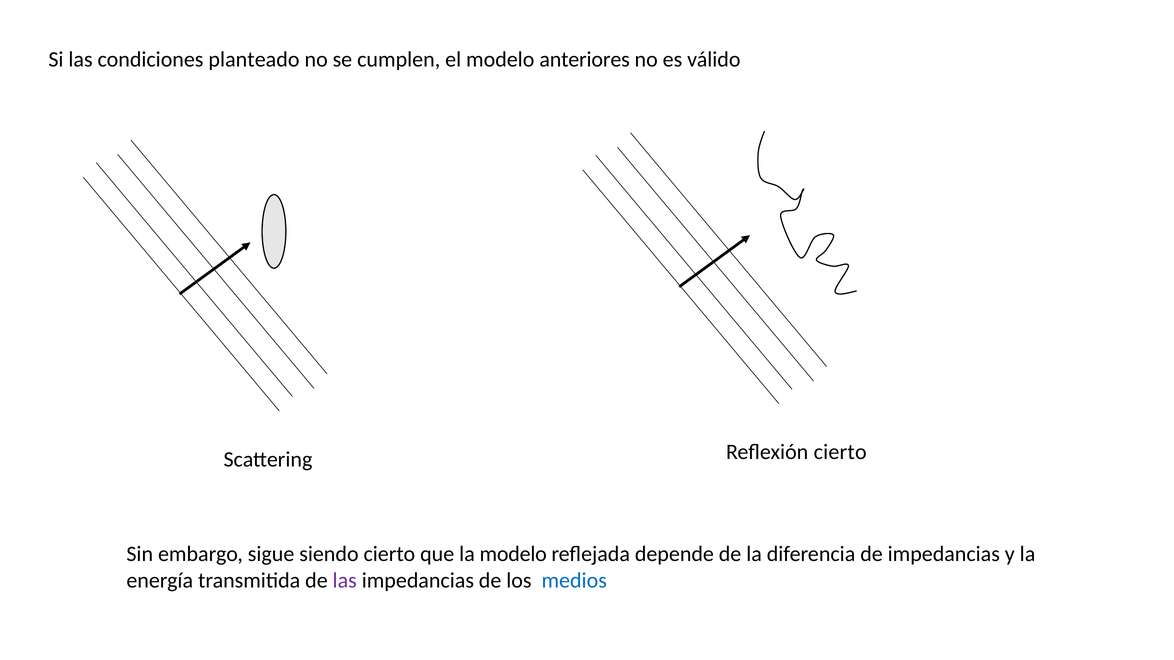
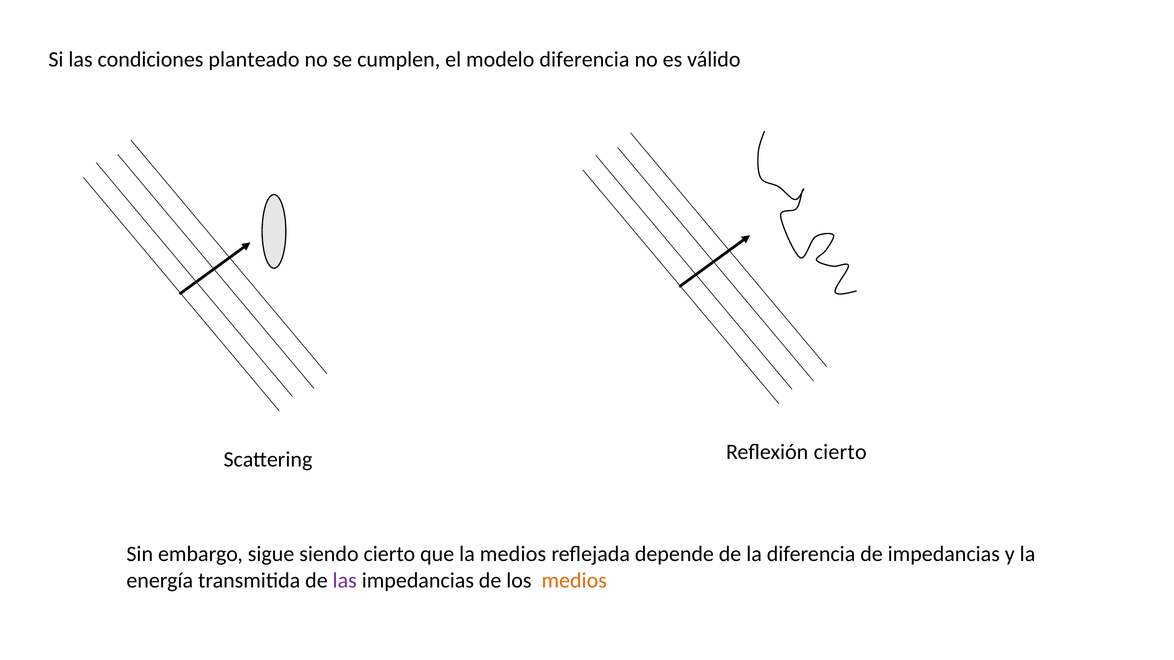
modelo anteriores: anteriores -> diferencia (584, 60)
la modelo: modelo -> medios (513, 554)
medios colour: blue -> orange (574, 581)
